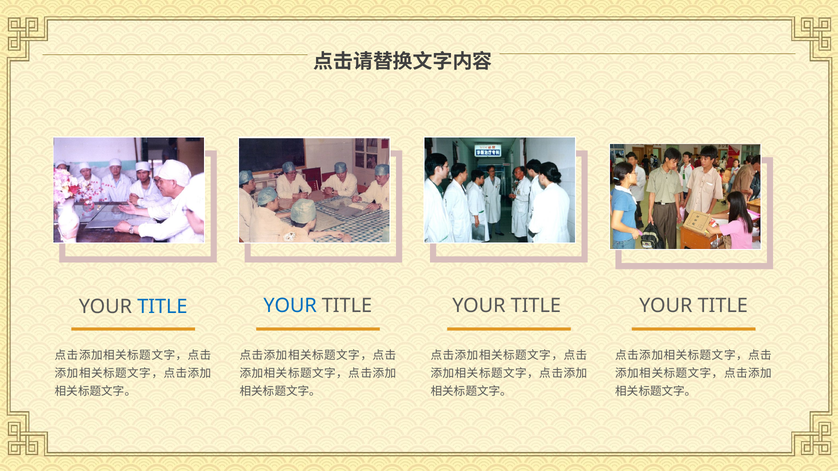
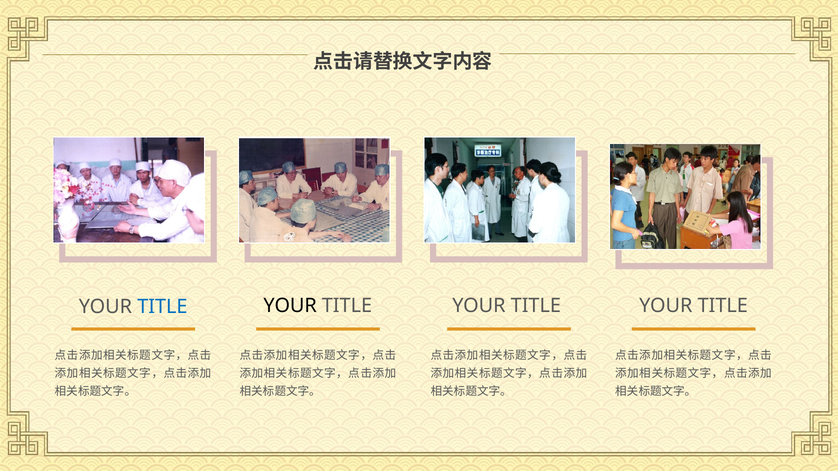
YOUR colour: blue -> black (290, 306)
